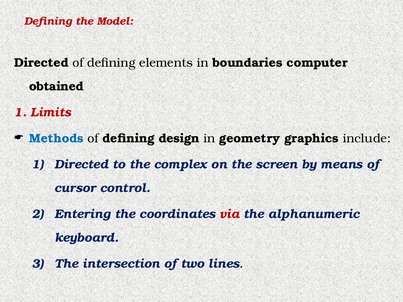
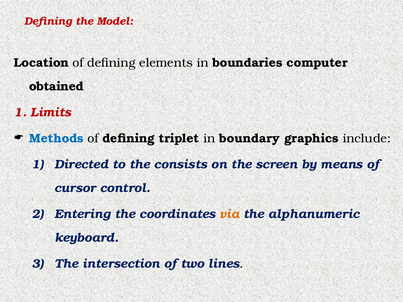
Directed: Directed -> Location (41, 63)
design: design -> triplet (179, 139)
geometry: geometry -> boundary (250, 139)
complex: complex -> consists (181, 165)
via colour: red -> orange (230, 214)
